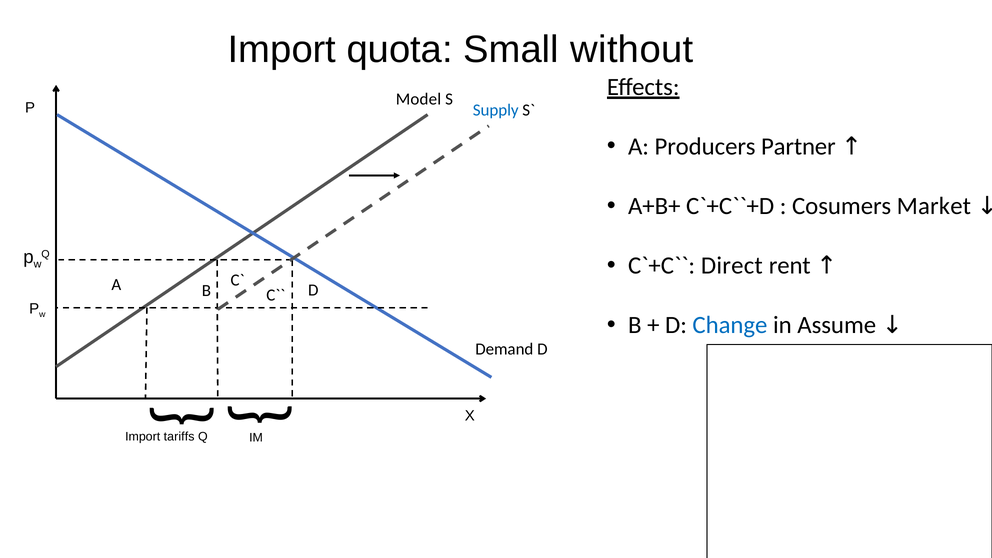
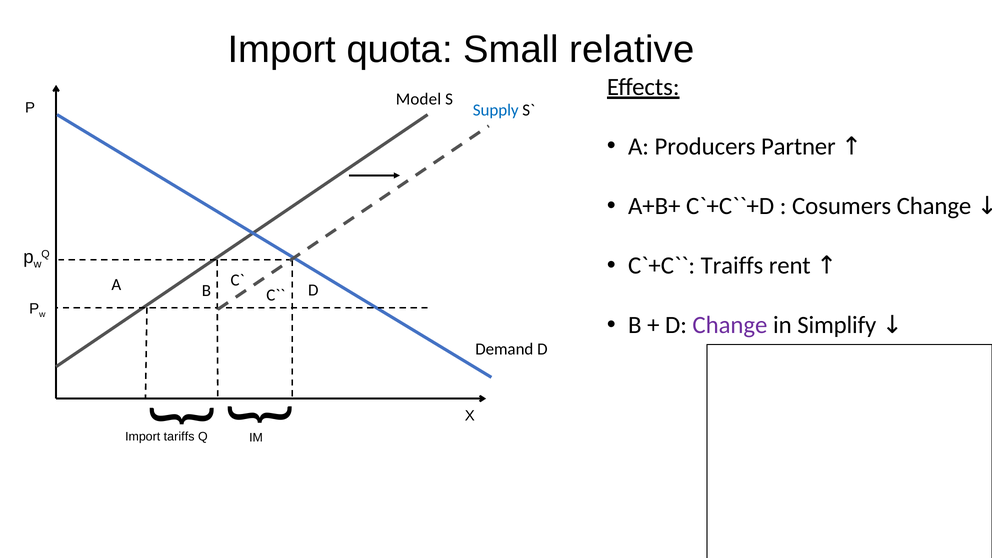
without: without -> relative (632, 50)
Cosumers Market: Market -> Change (934, 206)
Direct: Direct -> Traiffs (732, 266)
Change colour: blue -> purple (730, 325)
Assume: Assume -> Simplify (837, 325)
